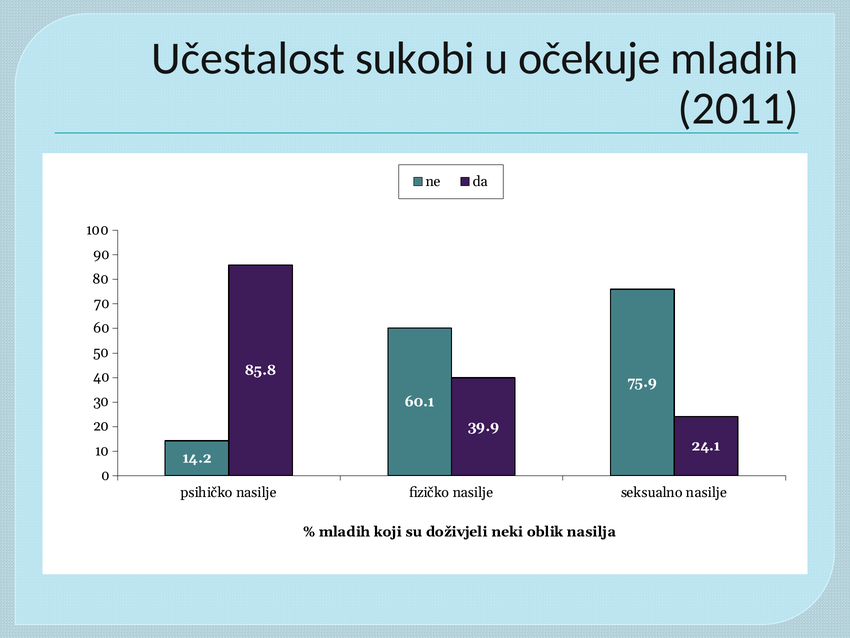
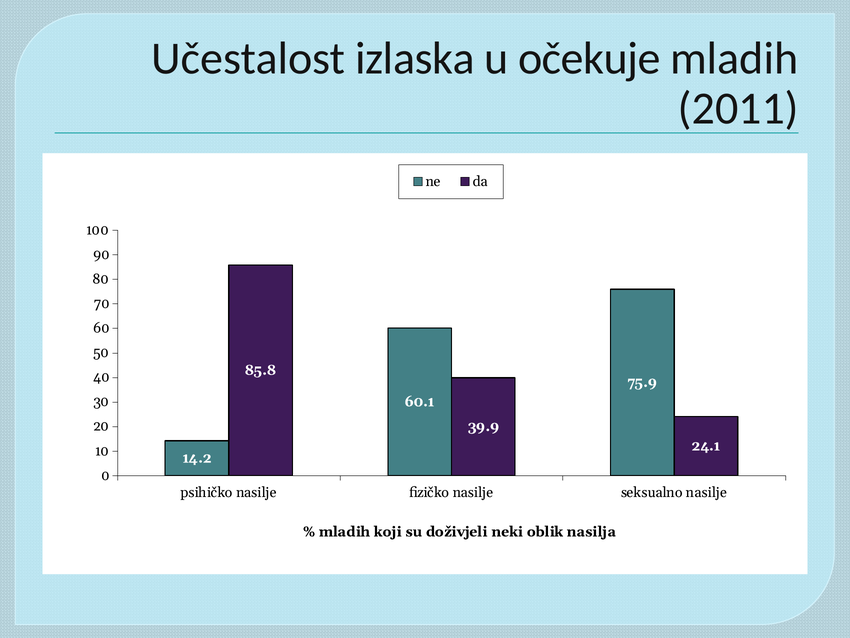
sukobi: sukobi -> izlaska (415, 59)
